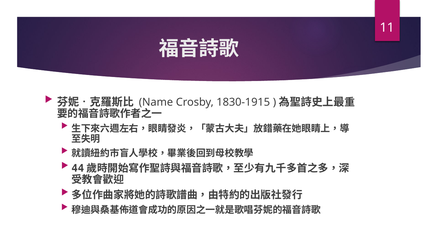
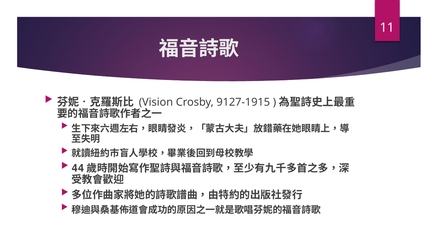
Name: Name -> Vision (156, 103)
1830-1915: 1830-1915 -> 9127-1915 (243, 103)
